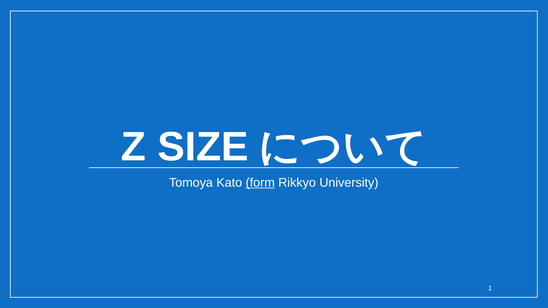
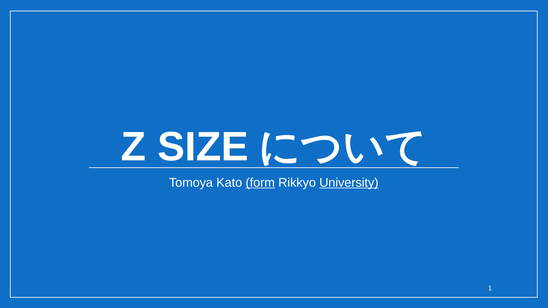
University underline: none -> present (349, 183)
